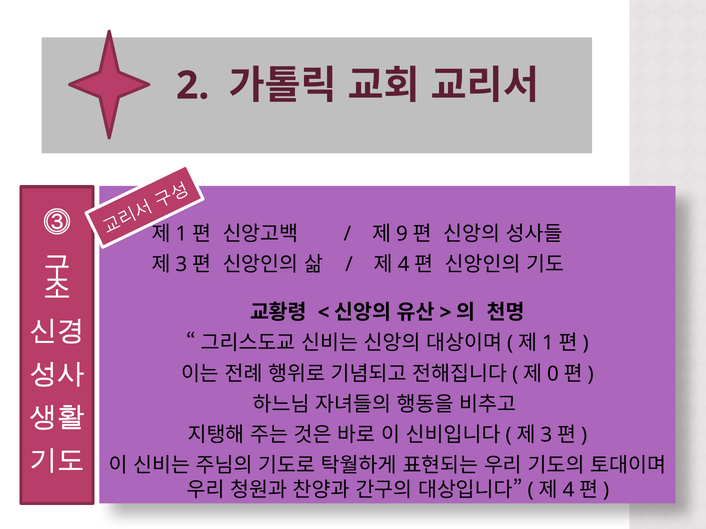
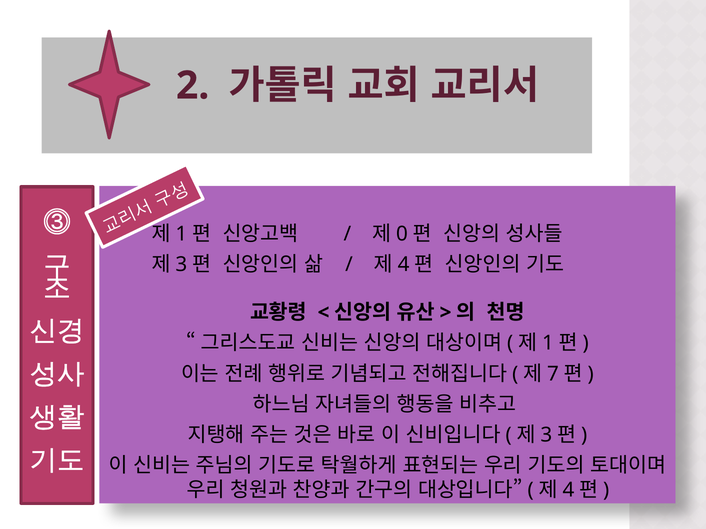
9: 9 -> 0 (402, 234)
0: 0 -> 7 (553, 374)
